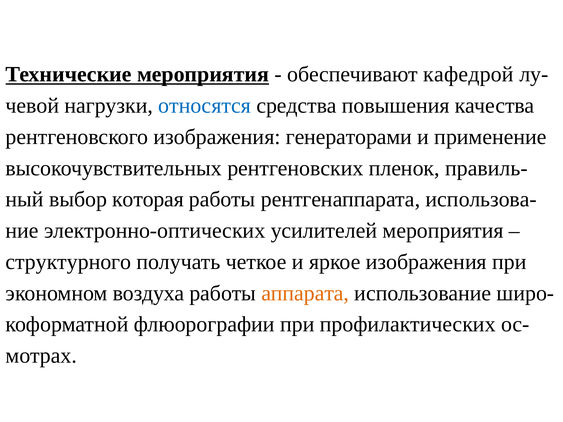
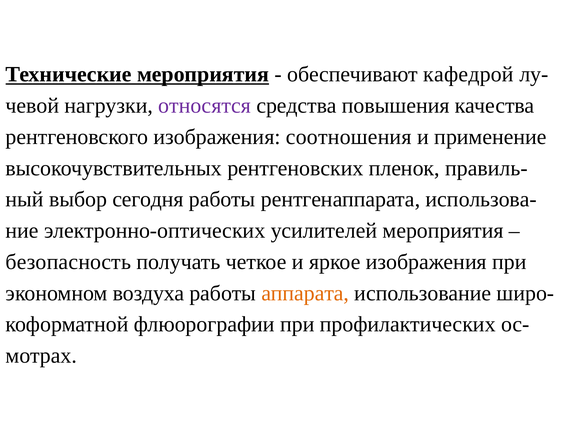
относятся colour: blue -> purple (205, 106)
генераторами: генераторами -> соотношения (349, 137)
которая: которая -> сегодня (148, 199)
структурного: структурного -> безопасность (68, 262)
